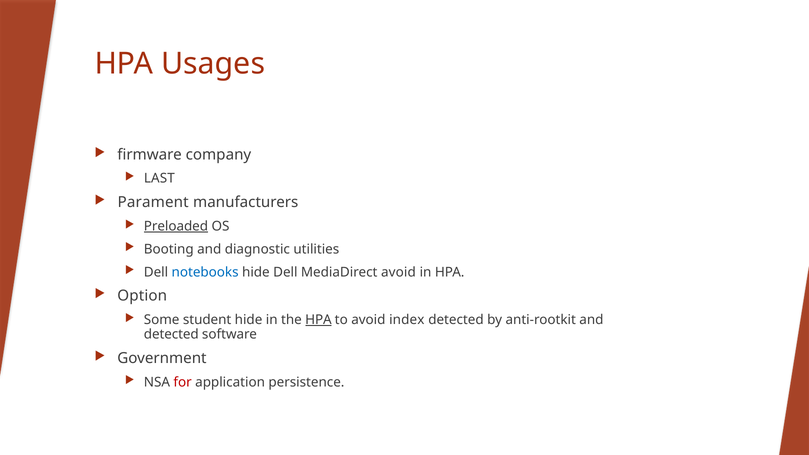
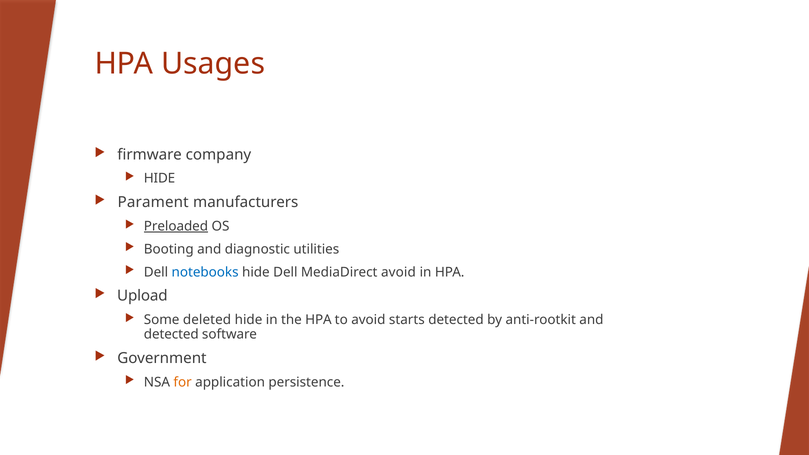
LAST: LAST -> HIDE (159, 178)
Option: Option -> Upload (142, 296)
student: student -> deleted (207, 320)
HPA underline: present -> none (318, 320)
index: index -> starts (407, 320)
for colour: red -> orange (183, 382)
